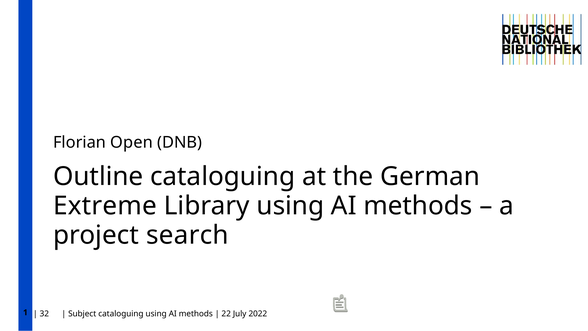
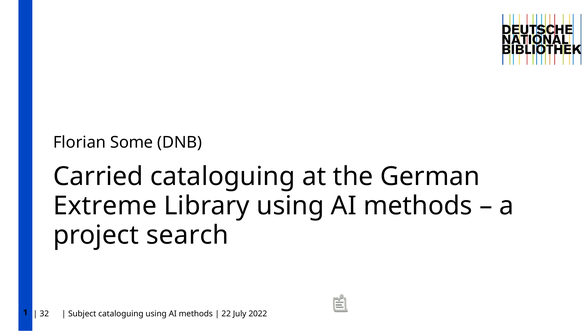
Open: Open -> Some (132, 142)
Outline: Outline -> Carried (98, 176)
